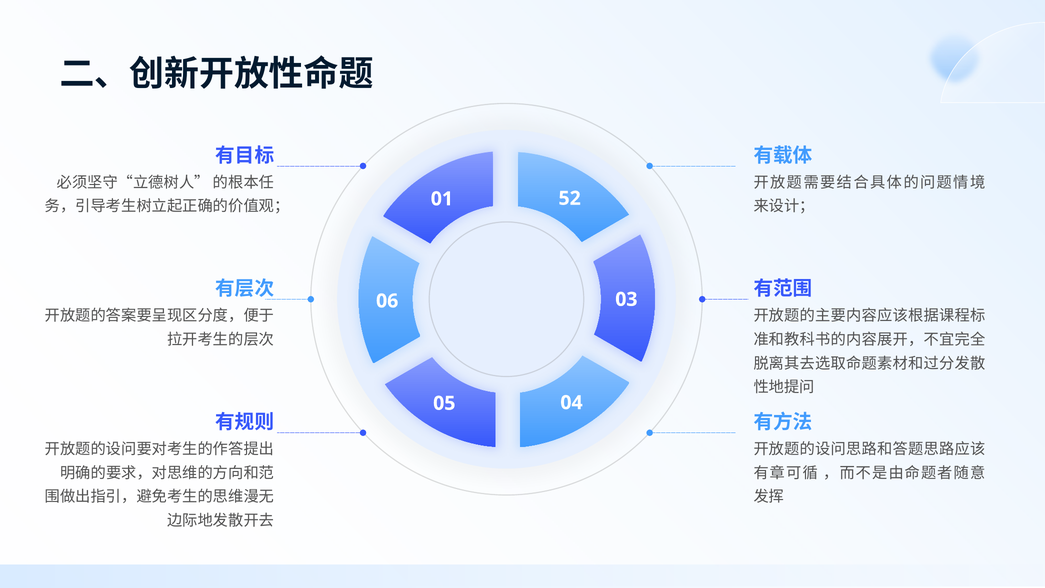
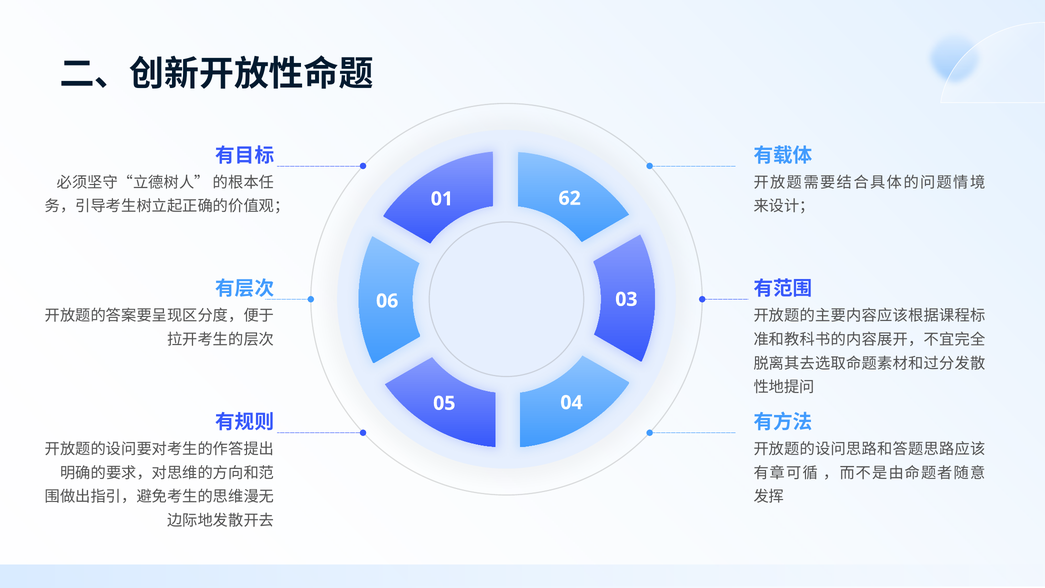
52: 52 -> 62 (570, 198)
